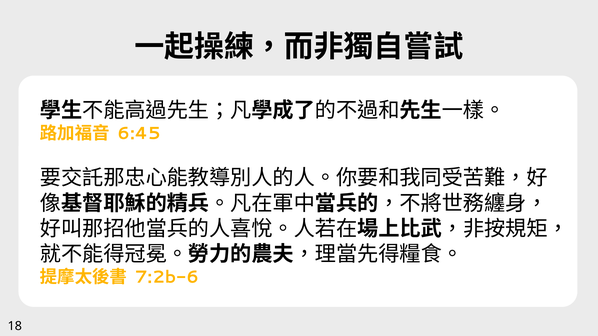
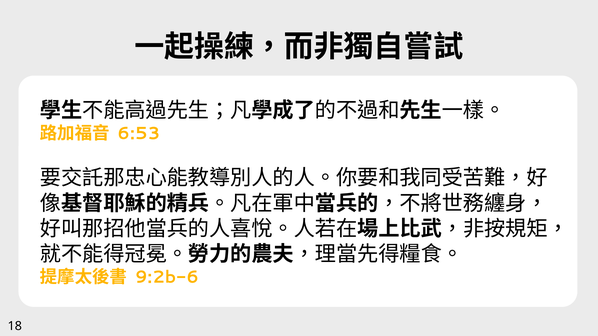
6:45: 6:45 -> 6:53 (139, 133)
7:2b-6: 7:2b-6 -> 9:2b-6 (167, 277)
